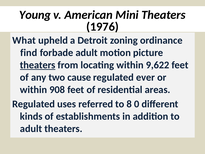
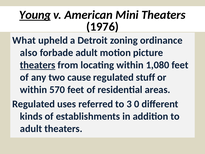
Young underline: none -> present (35, 15)
find: find -> also (29, 53)
9,622: 9,622 -> 1,080 (158, 65)
ever: ever -> stuff (146, 77)
908: 908 -> 570 (57, 90)
8: 8 -> 3 (129, 104)
